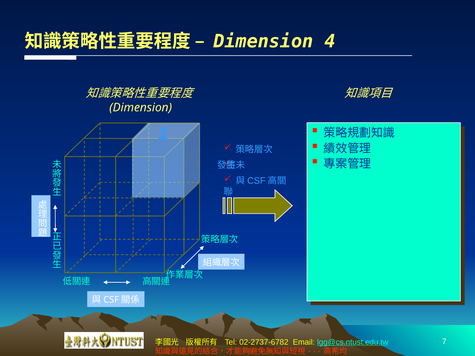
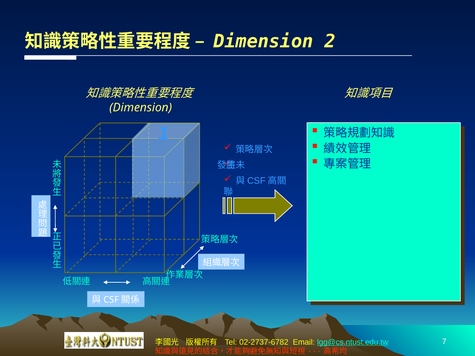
4: 4 -> 2 (330, 41)
